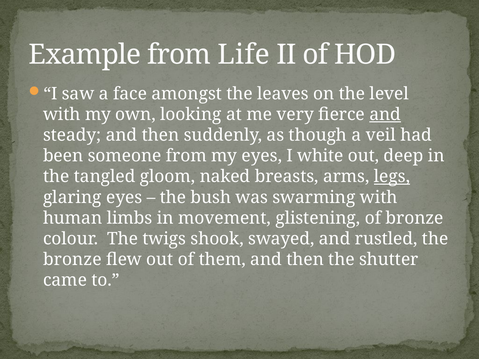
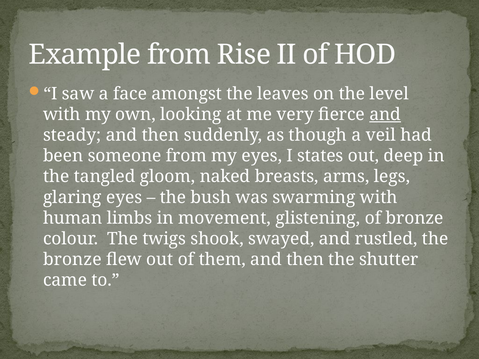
Life: Life -> Rise (244, 55)
white: white -> states (320, 156)
legs underline: present -> none (392, 177)
